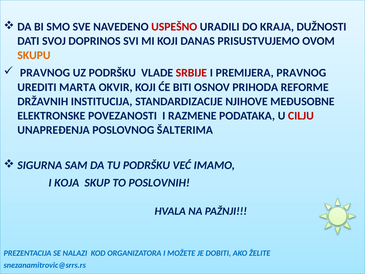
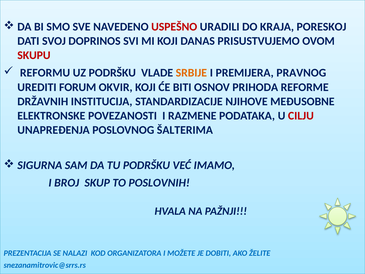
DUŽNOSTI: DUŽNOSTI -> PORESKOJ (322, 27)
SKUPU colour: orange -> red (34, 55)
PRAVNOG: PRAVNOG -> REFORMU (45, 73)
SRBIJE colour: red -> orange (191, 73)
MARTA: MARTA -> FORUM (78, 87)
KOJA: KOJA -> BROJ (67, 183)
